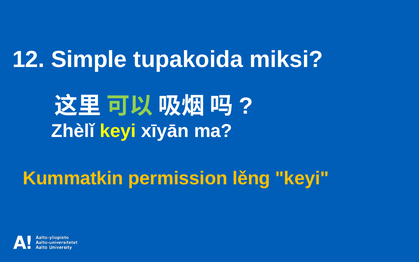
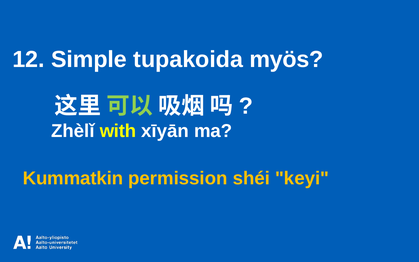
miksi: miksi -> myös (286, 60)
Zhèlǐ keyi: keyi -> with (118, 131)
lěng: lěng -> shéi (251, 178)
